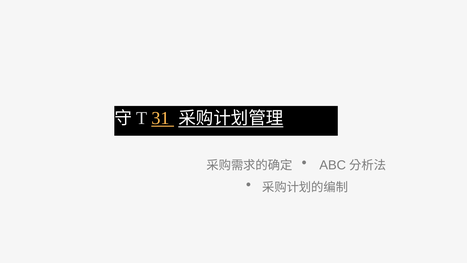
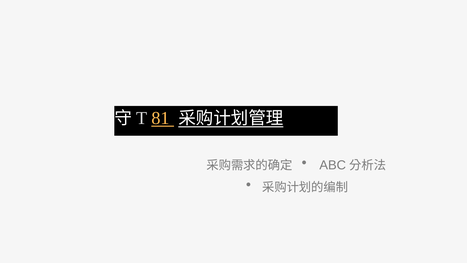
31: 31 -> 81 (160, 118)
